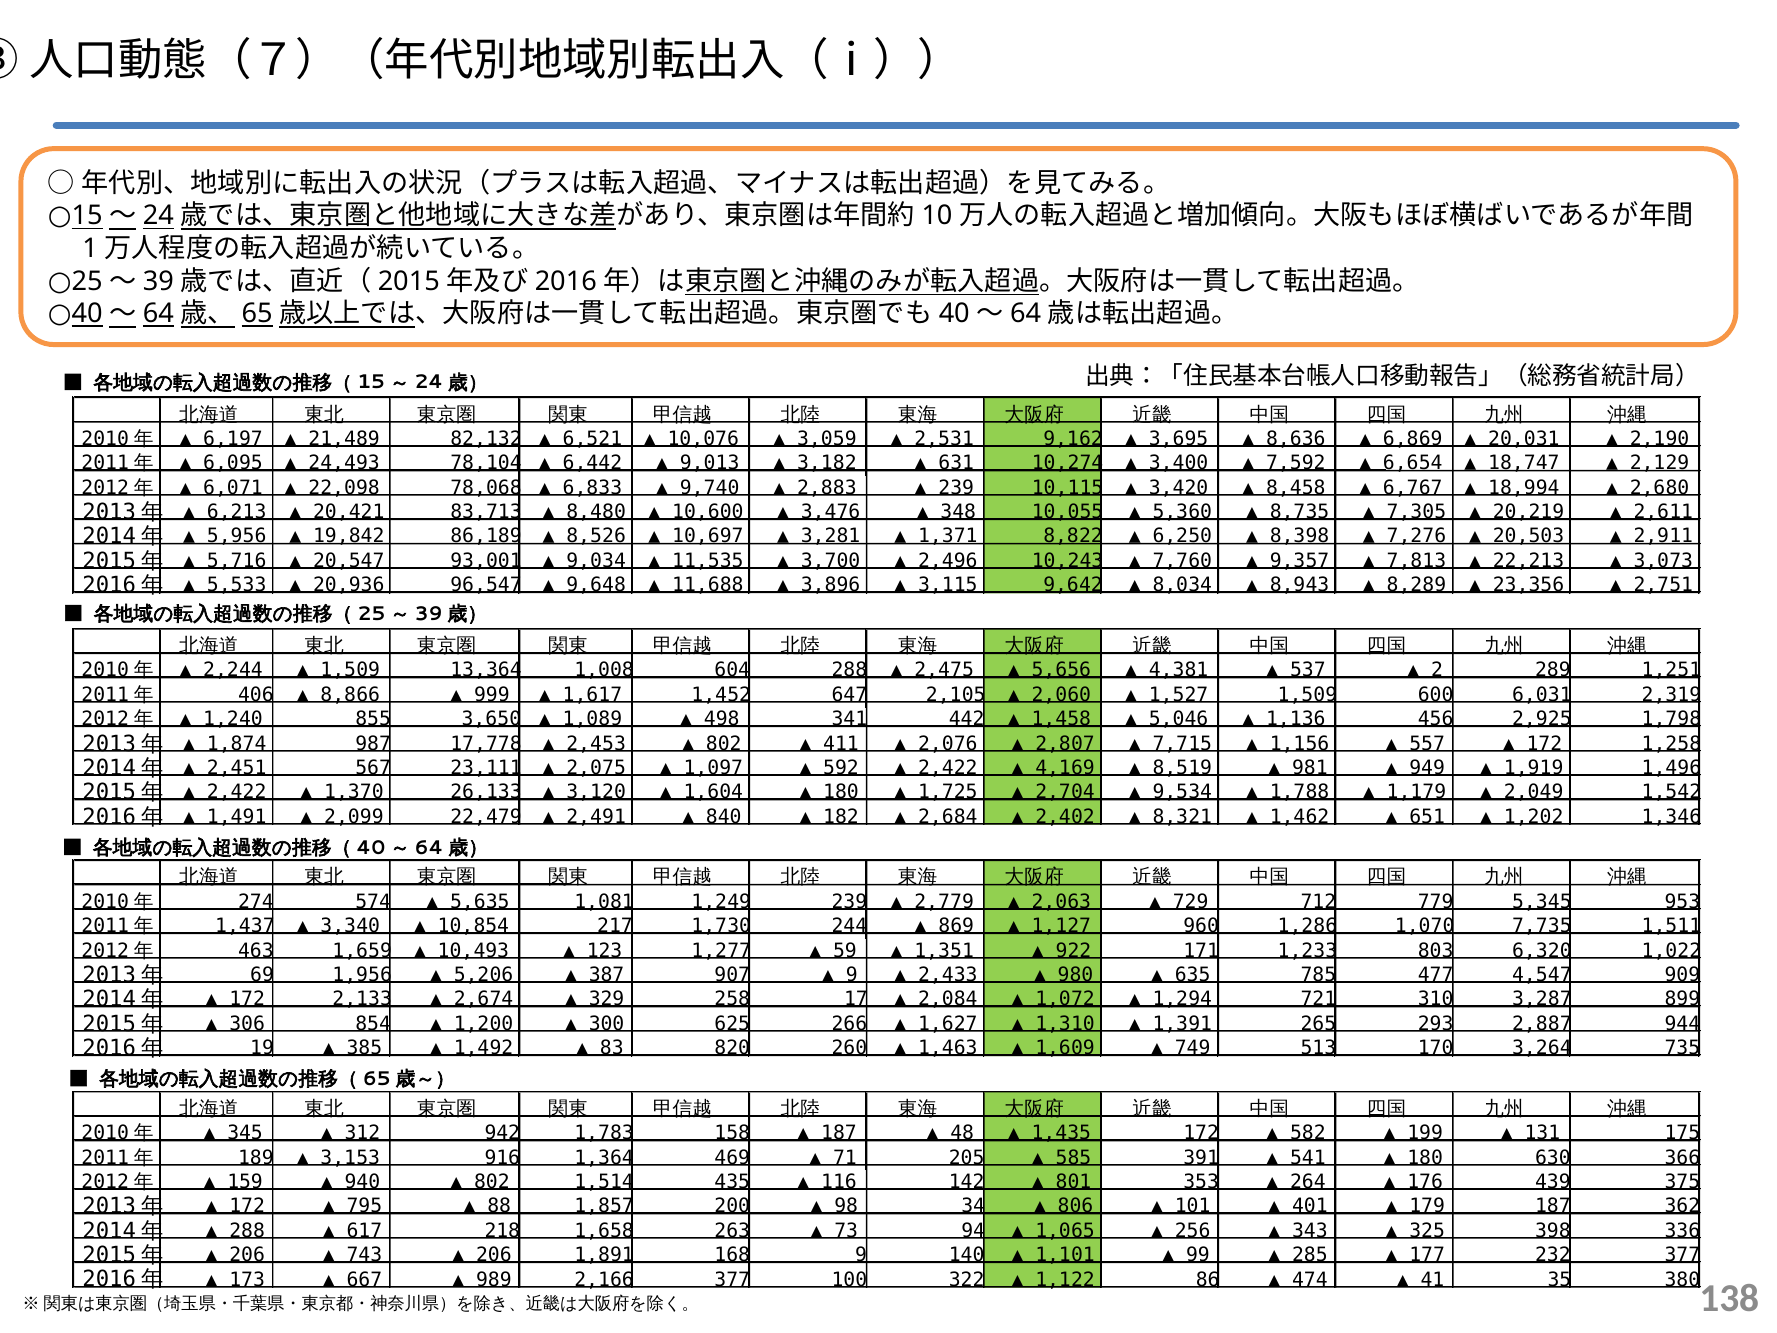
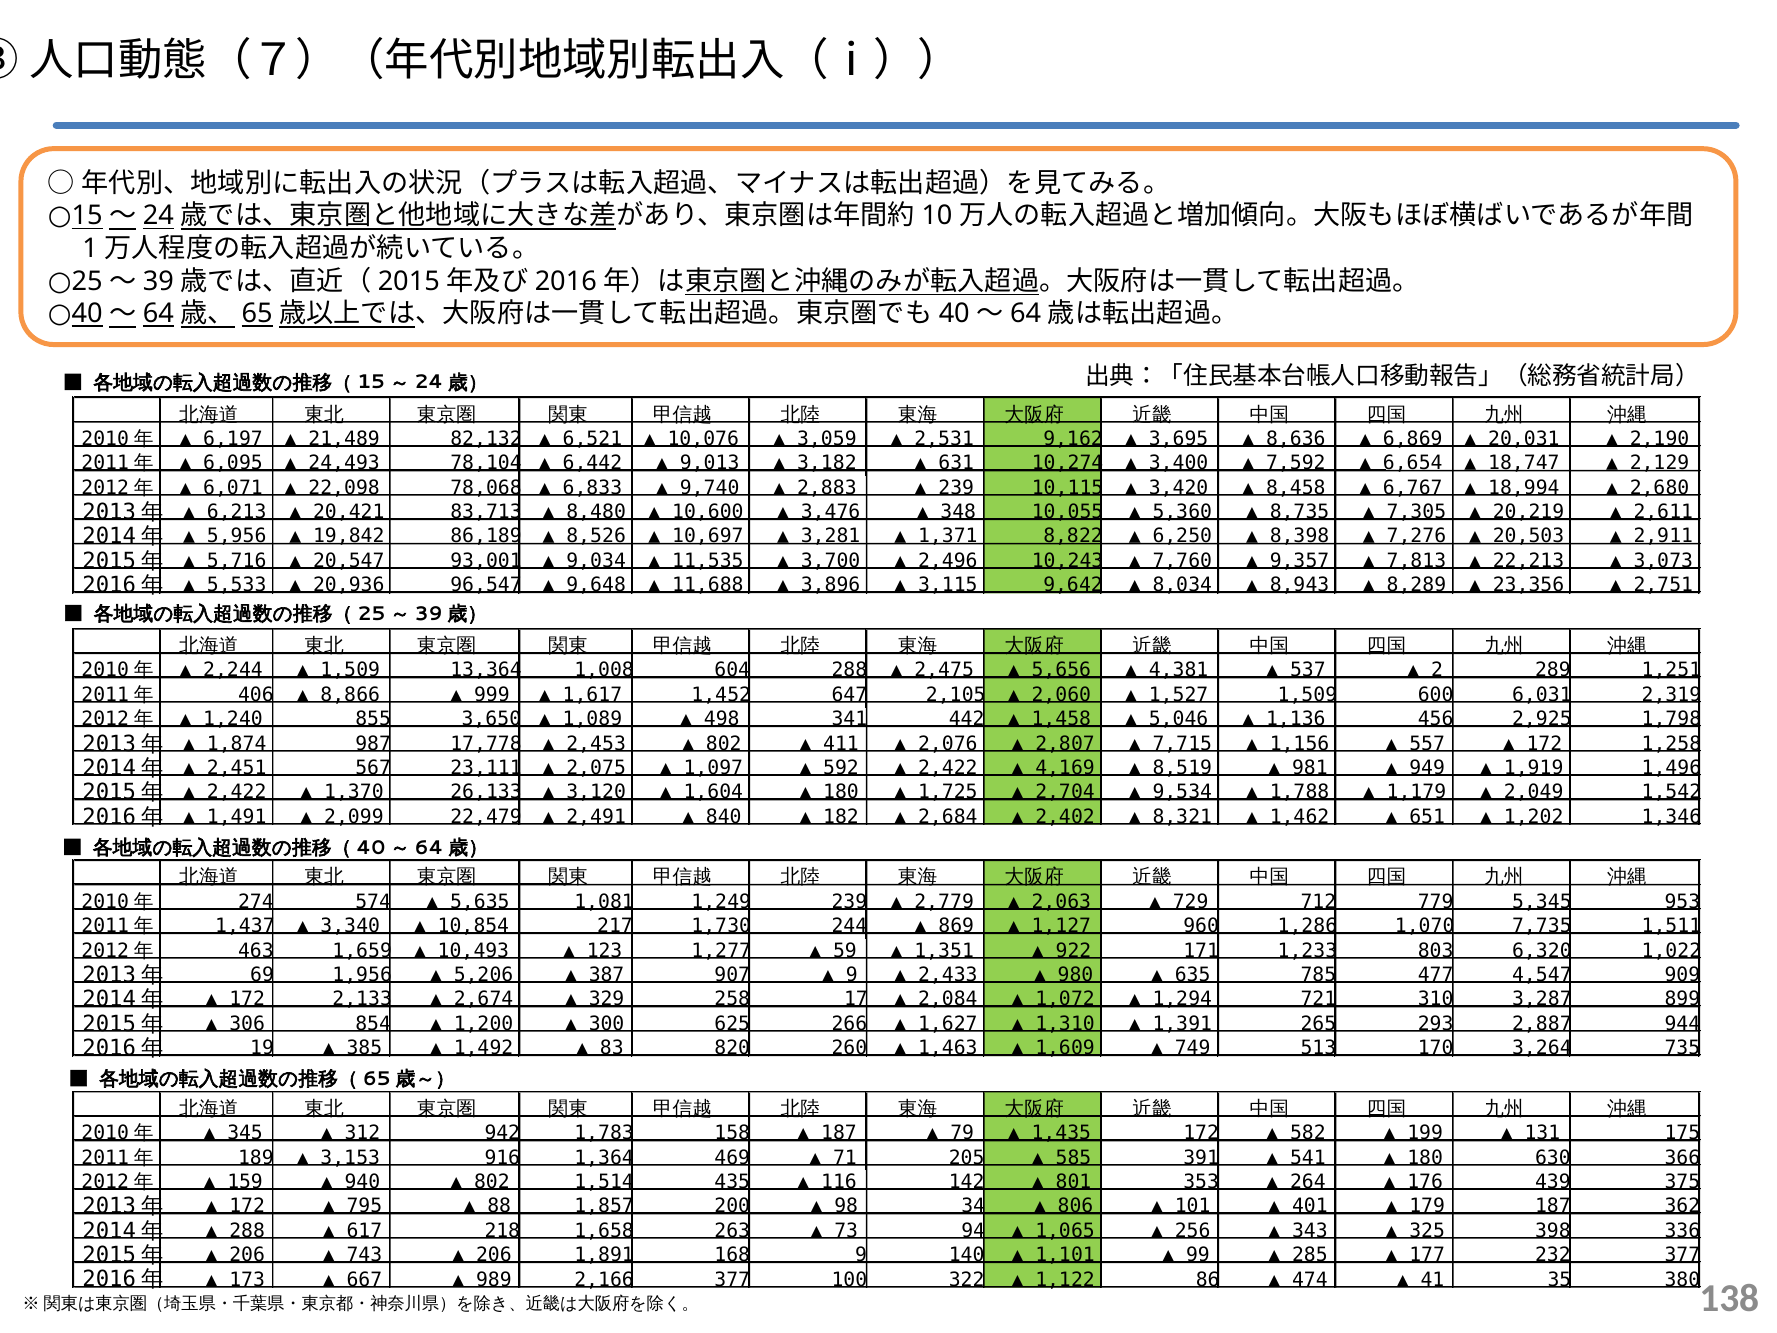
48: 48 -> 79 (962, 1133)
